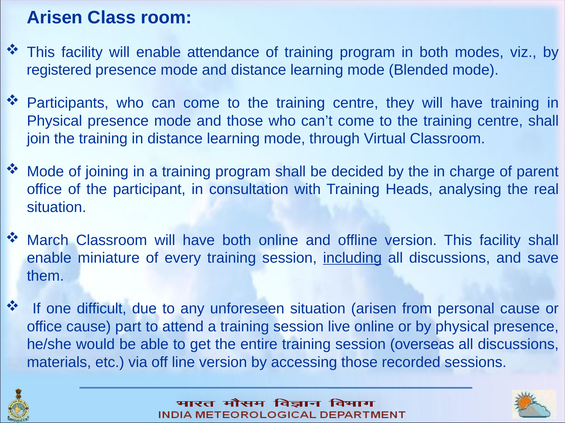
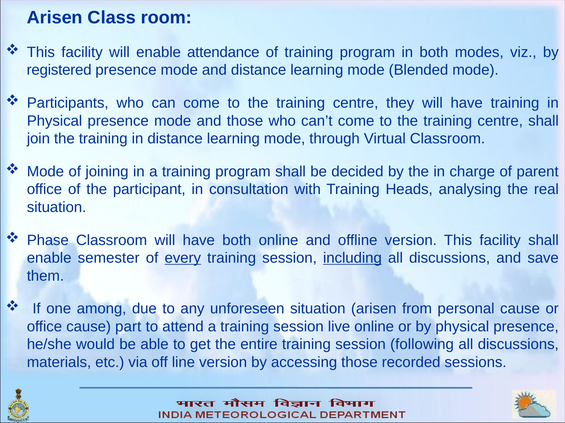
March: March -> Phase (48, 241)
miniature: miniature -> semester (109, 258)
every underline: none -> present (183, 258)
difficult: difficult -> among (102, 309)
overseas: overseas -> following (422, 345)
